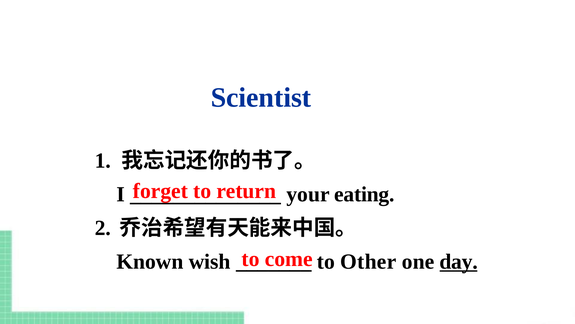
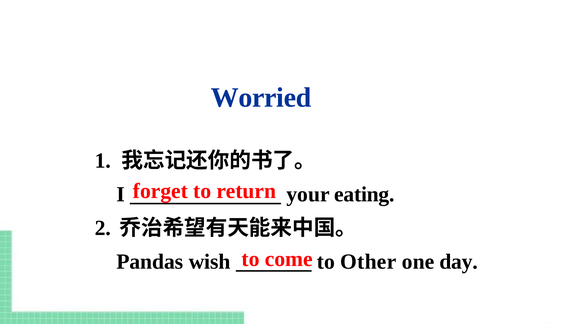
Scientist: Scientist -> Worried (261, 97)
Known: Known -> Pandas (150, 261)
day underline: present -> none (459, 261)
